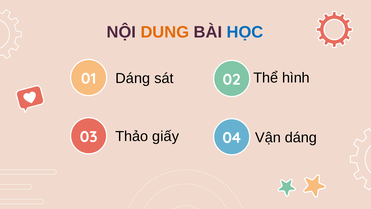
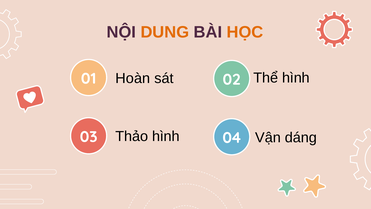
HỌC colour: blue -> orange (245, 32)
Dáng: Dáng -> Hoàn (133, 78)
Thảo giấy: giấy -> hình (166, 136)
